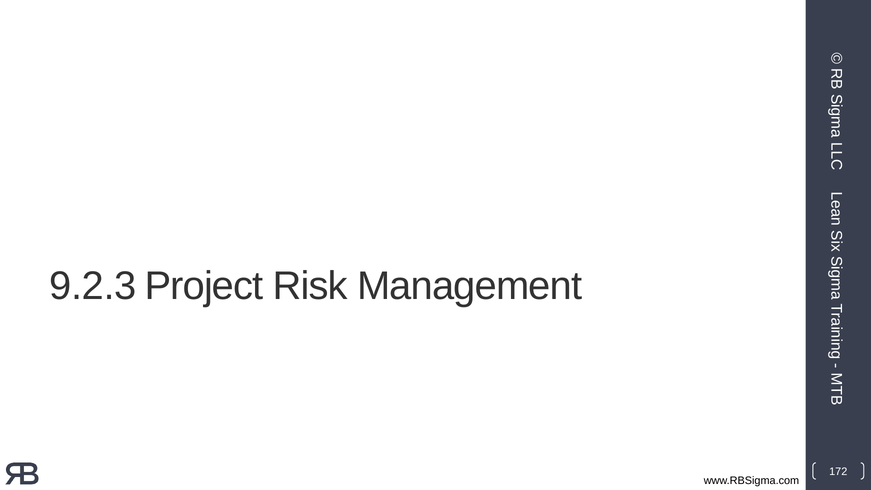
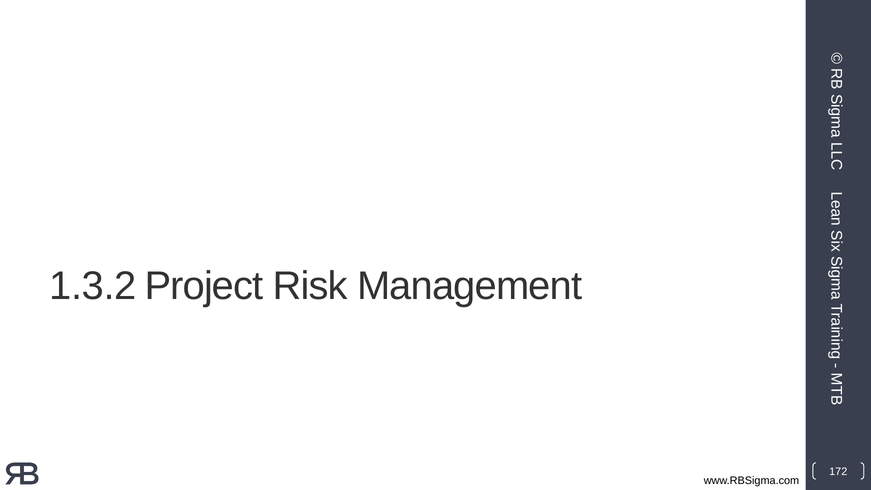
9.2.3: 9.2.3 -> 1.3.2 (93, 286)
